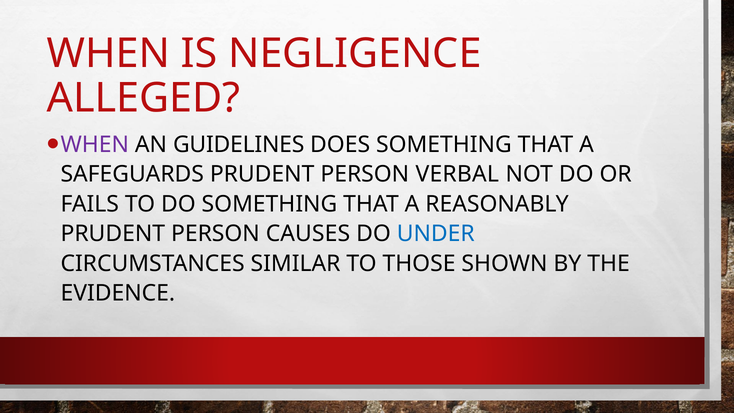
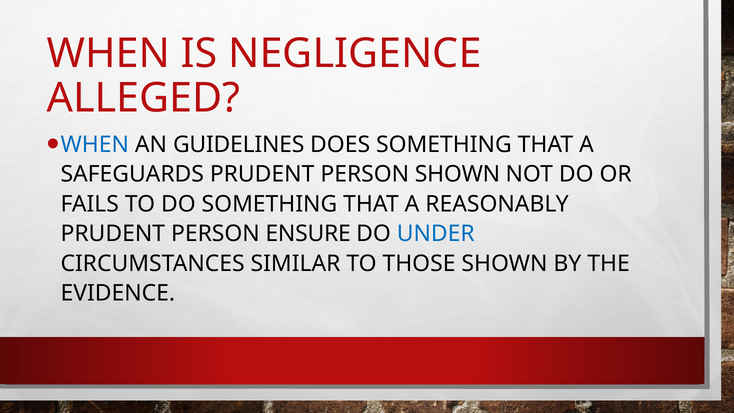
WHEN colour: purple -> blue (95, 145)
PERSON VERBAL: VERBAL -> SHOWN (457, 174)
CAUSES: CAUSES -> ENSURE (308, 234)
